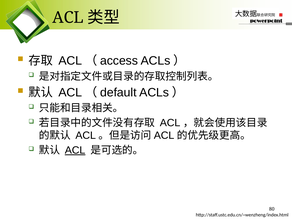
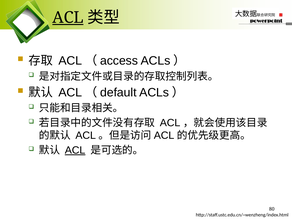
ACL underline: none -> present (68, 18)
